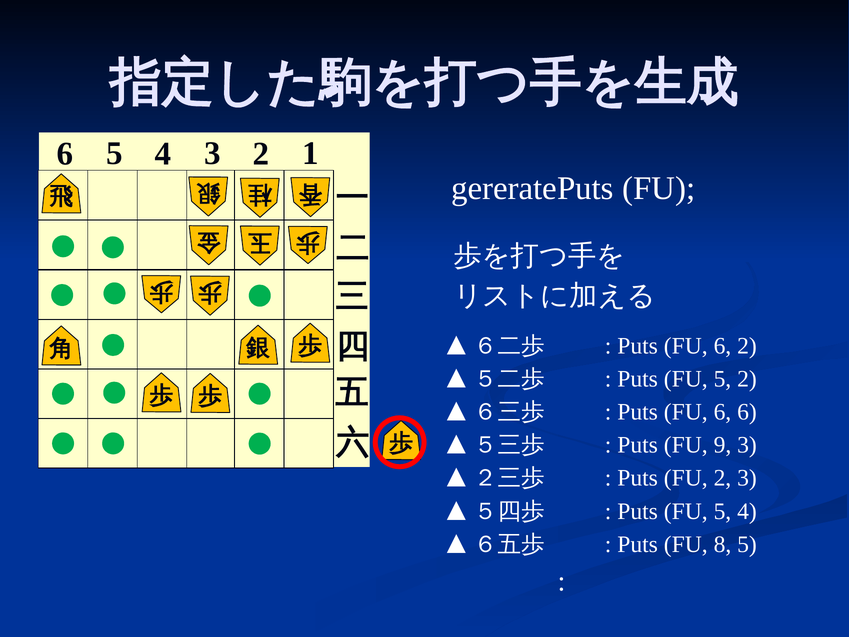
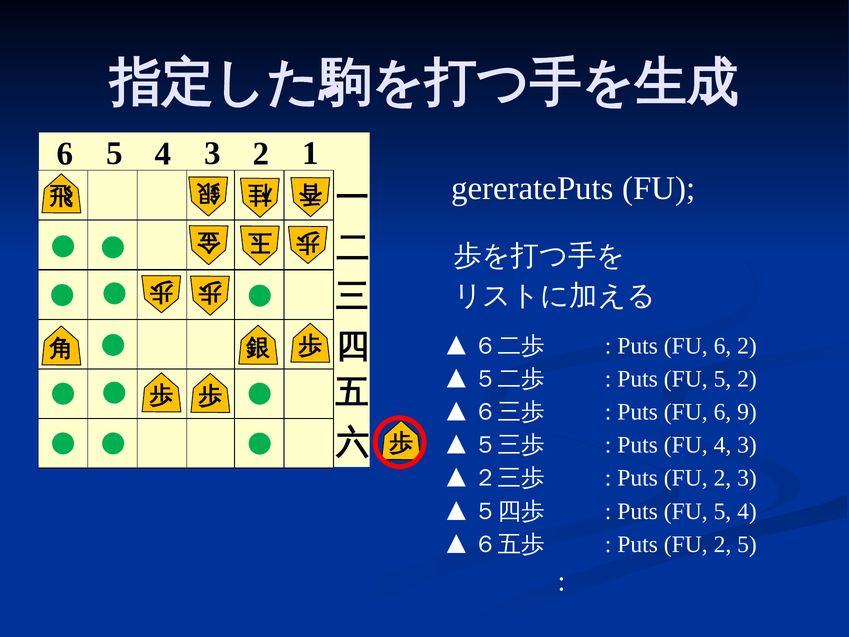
6 6: 6 -> 9 (747, 412)
FU 9: 9 -> 4 (722, 445)
8: 8 -> 2 (722, 544)
